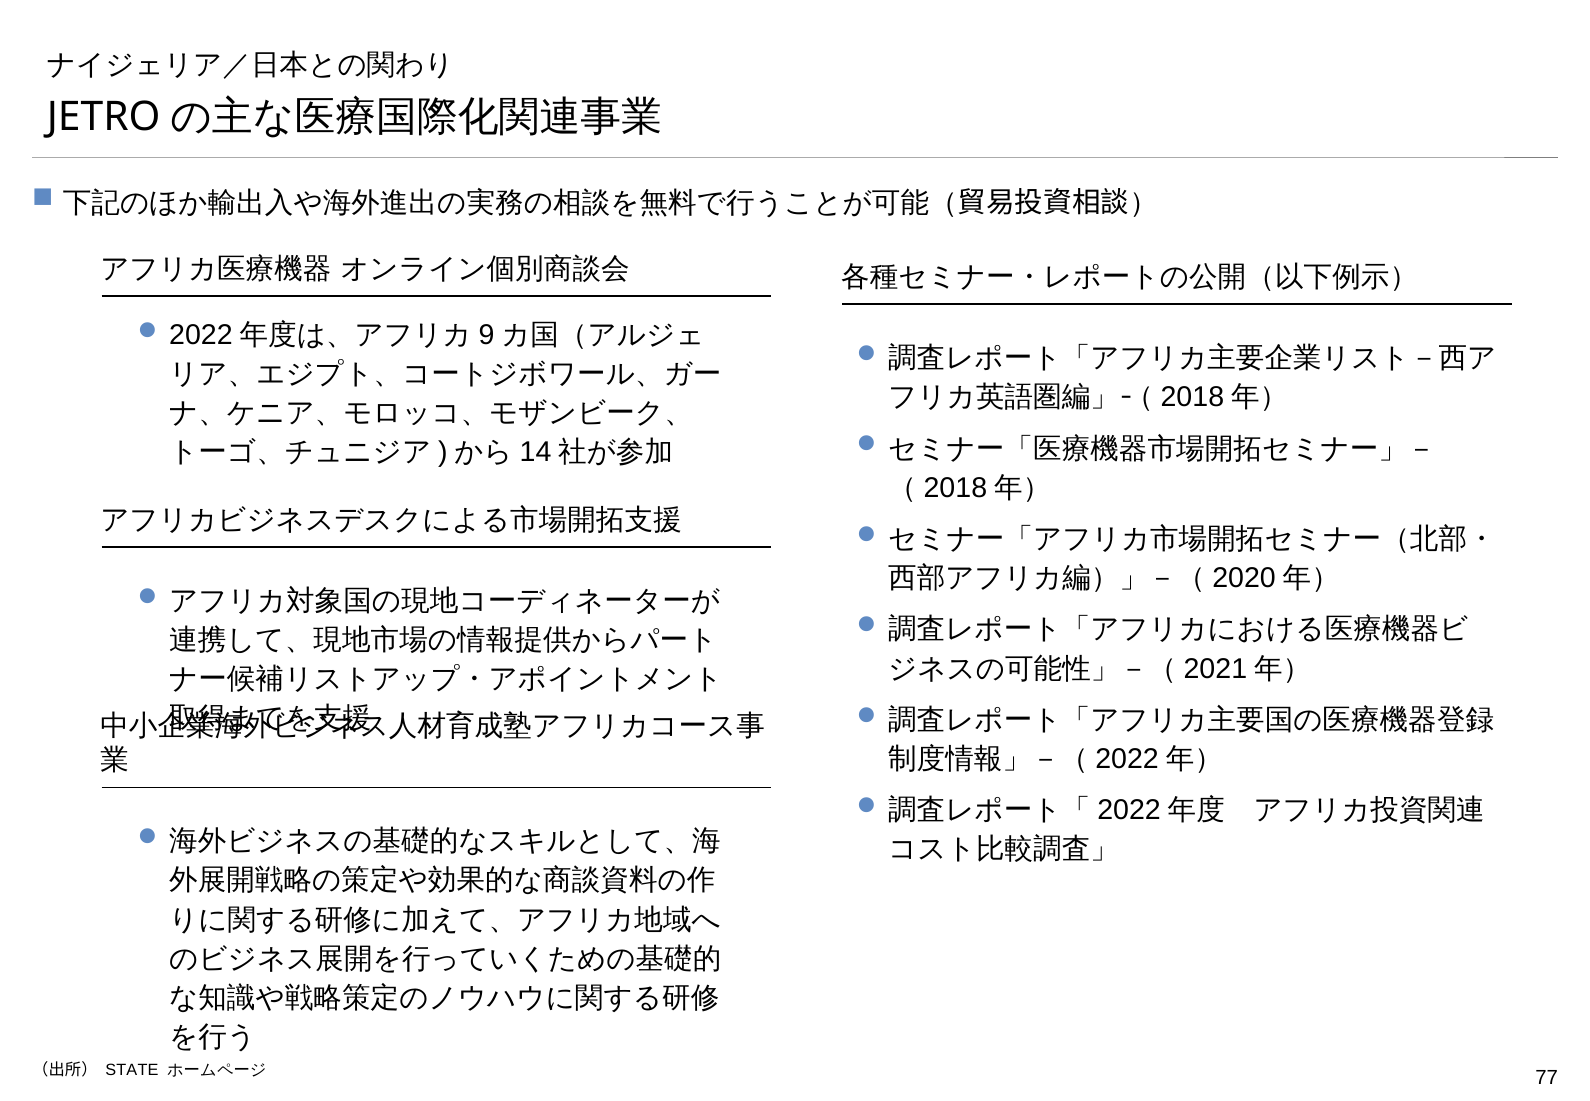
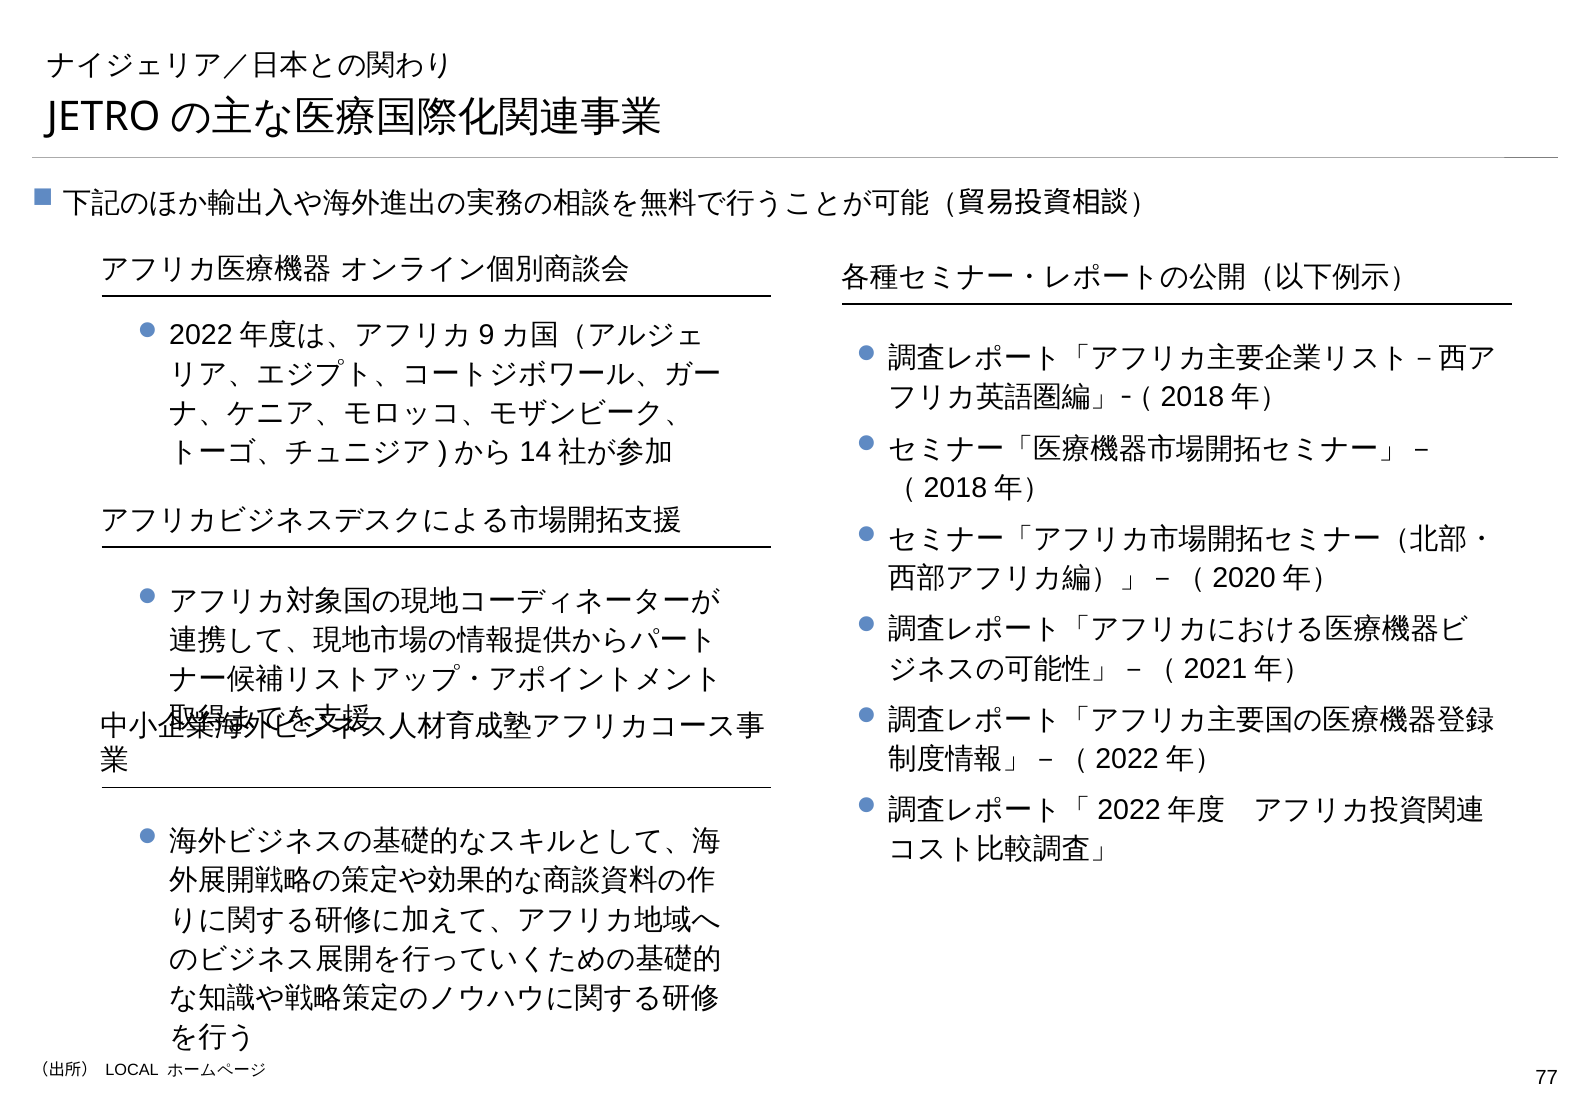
STATE: STATE -> LOCAL (132, 1070)
